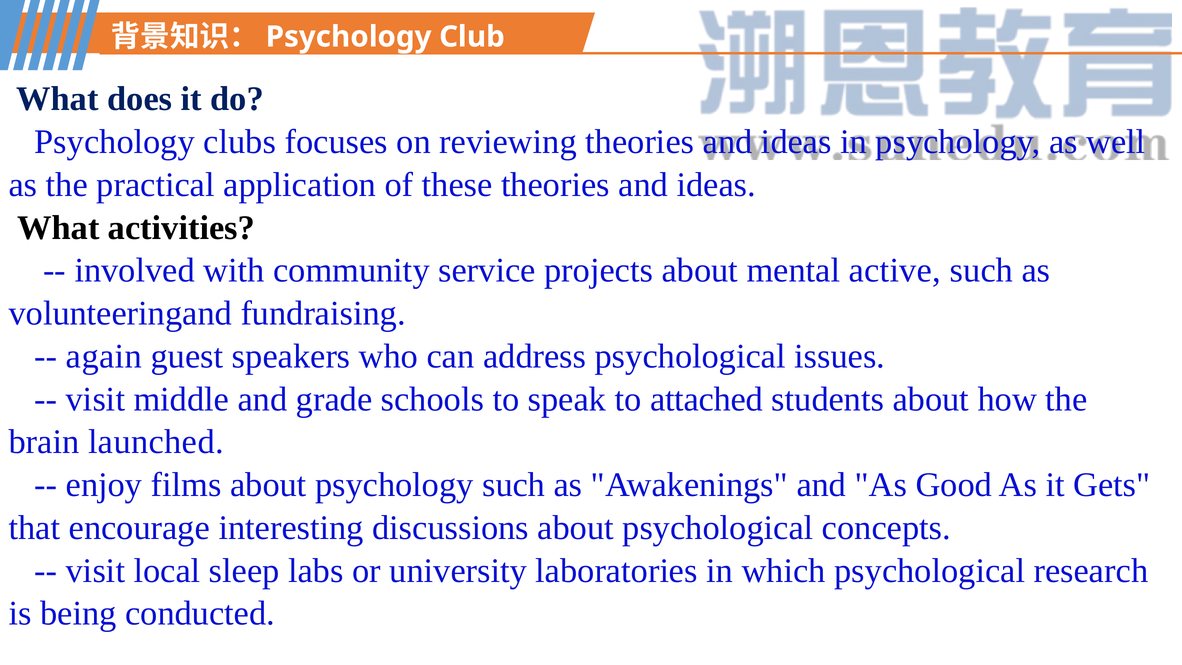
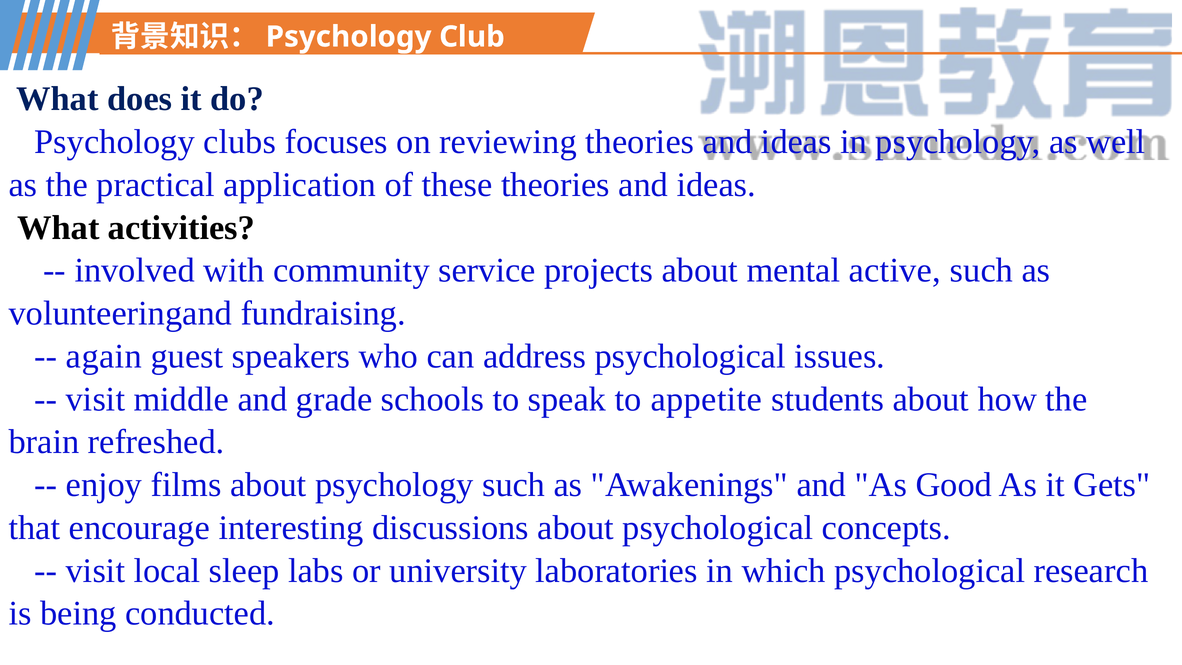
attached: attached -> appetite (706, 399)
launched: launched -> refreshed (156, 442)
